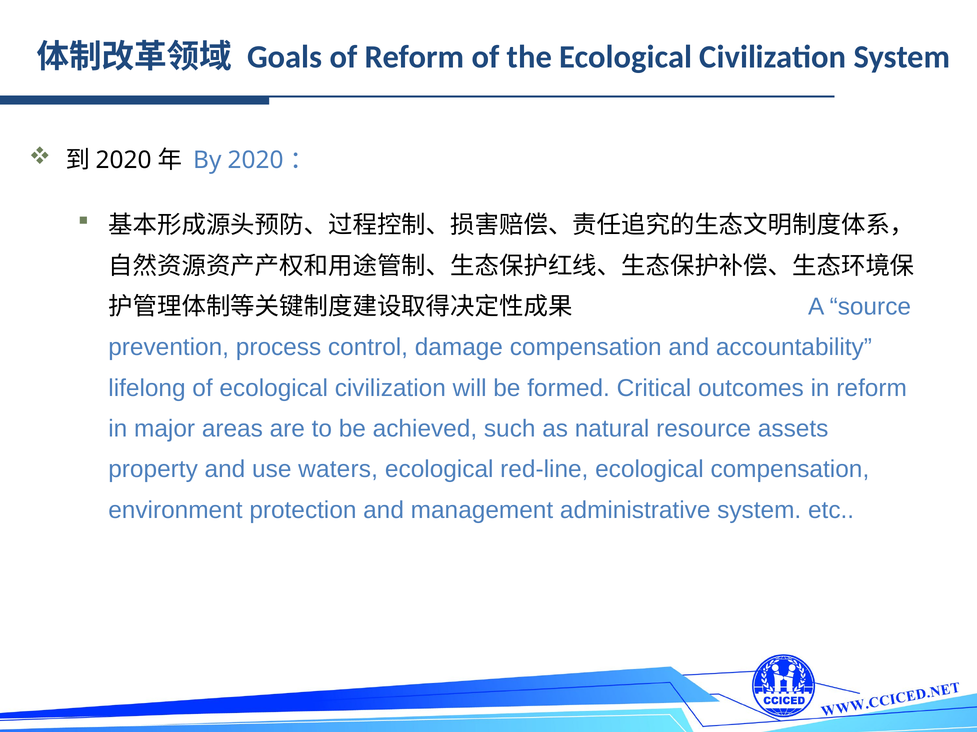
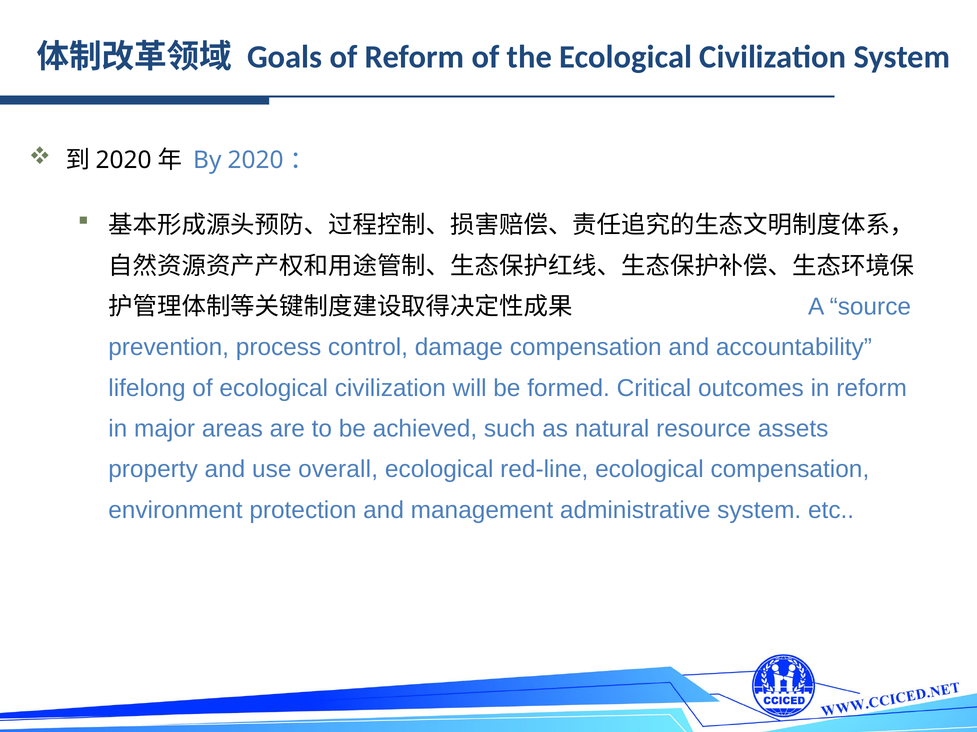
waters: waters -> overall (338, 470)
